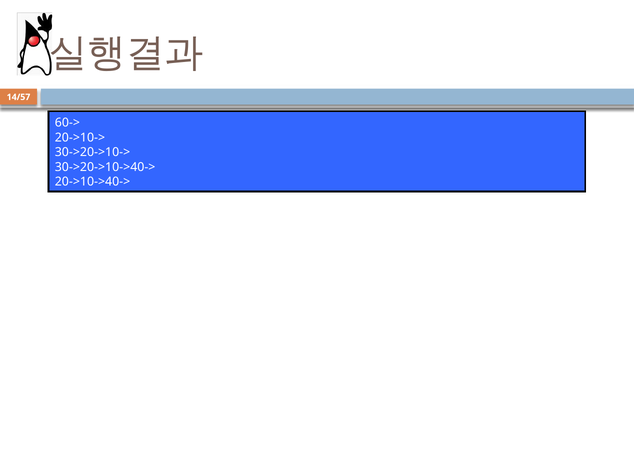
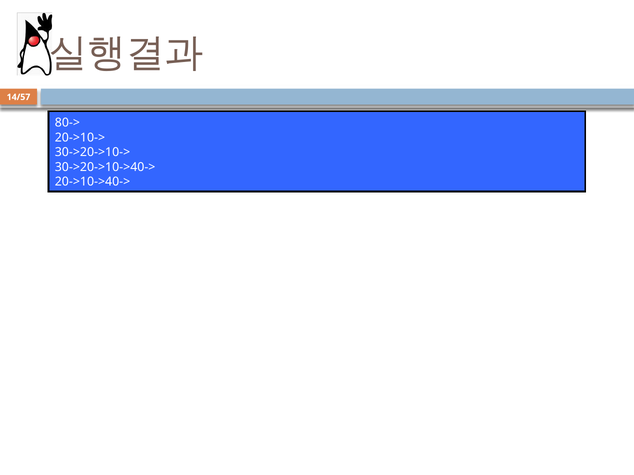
60->: 60-> -> 80-> (67, 123)
